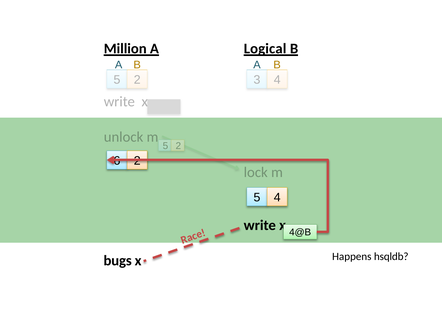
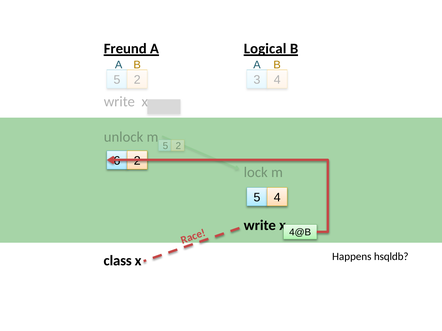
Million: Million -> Freund (125, 49)
bugs: bugs -> class (118, 261)
